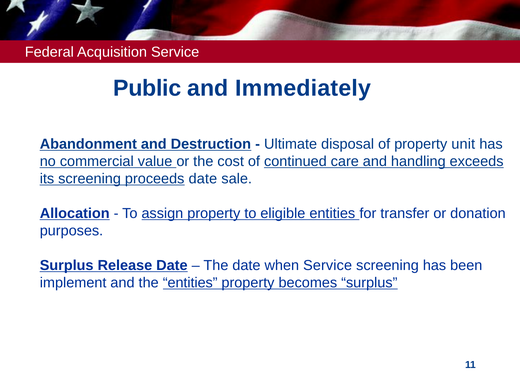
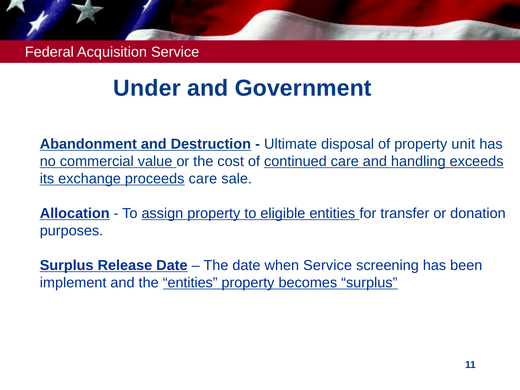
Public: Public -> Under (147, 88)
Immediately: Immediately -> Government (303, 88)
its screening: screening -> exchange (90, 179)
proceeds date: date -> care (203, 179)
